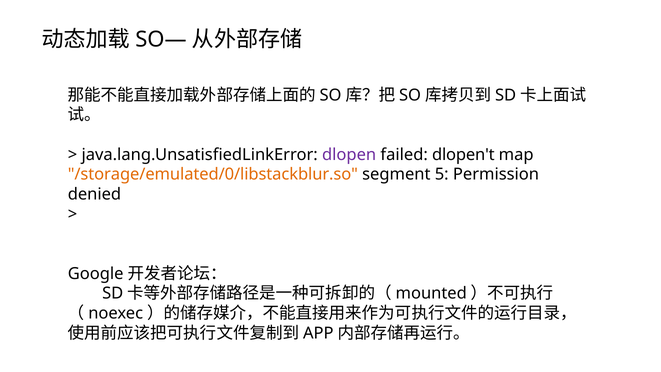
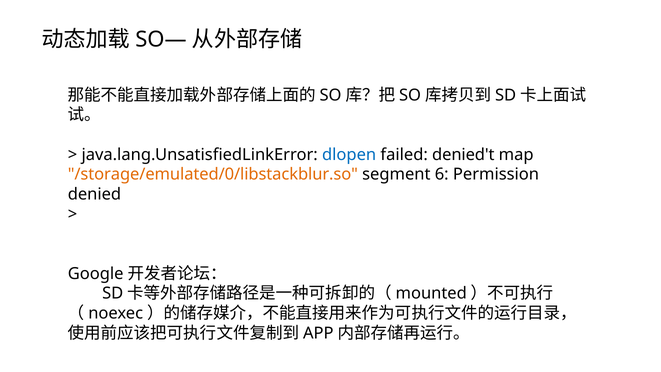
dlopen colour: purple -> blue (349, 155)
dlopen't: dlopen't -> denied't (463, 155)
5: 5 -> 6 (442, 174)
